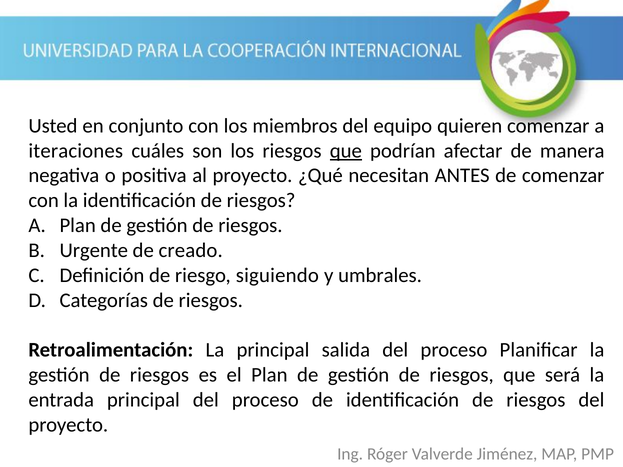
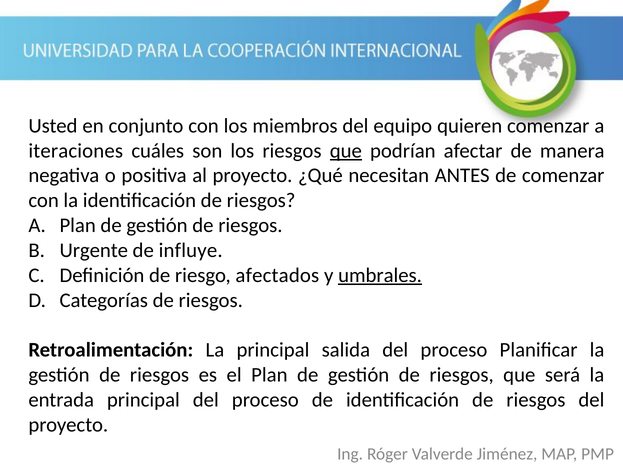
creado: creado -> influye (191, 250)
siguiendo: siguiendo -> afectados (277, 275)
umbrales underline: none -> present (380, 275)
